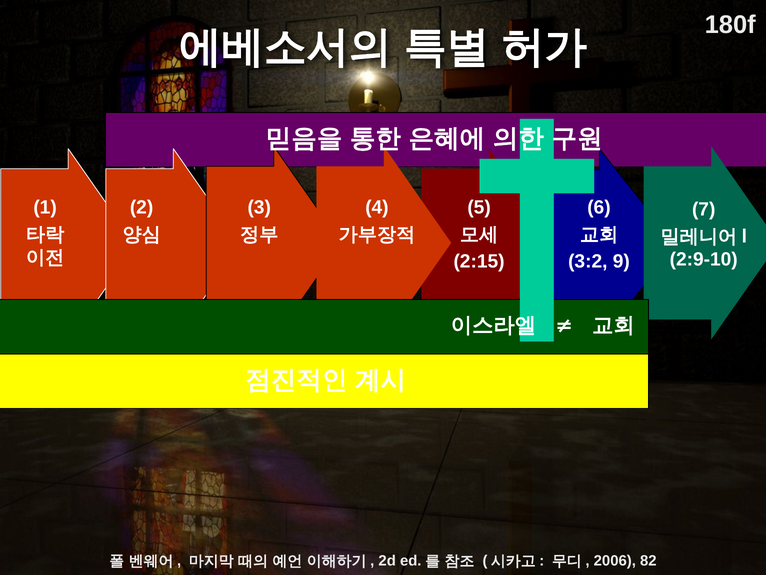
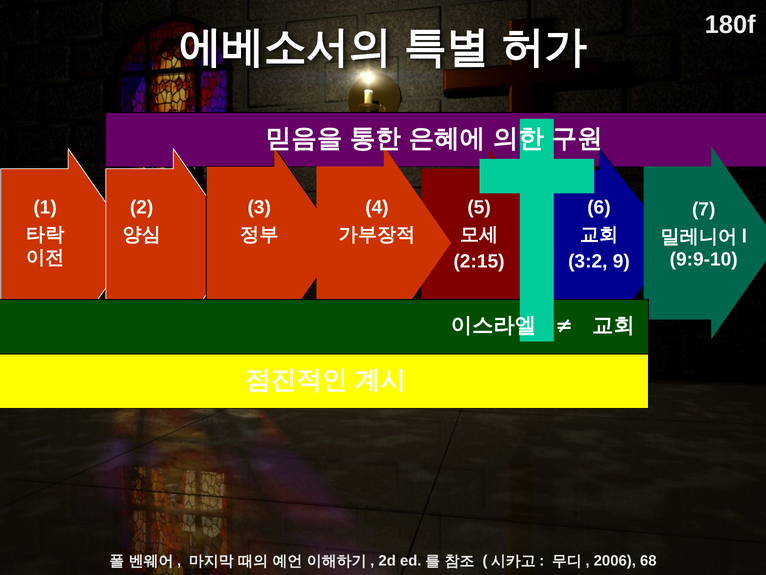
2:9-10: 2:9-10 -> 9:9-10 (704, 259)
82: 82 -> 68 (648, 560)
